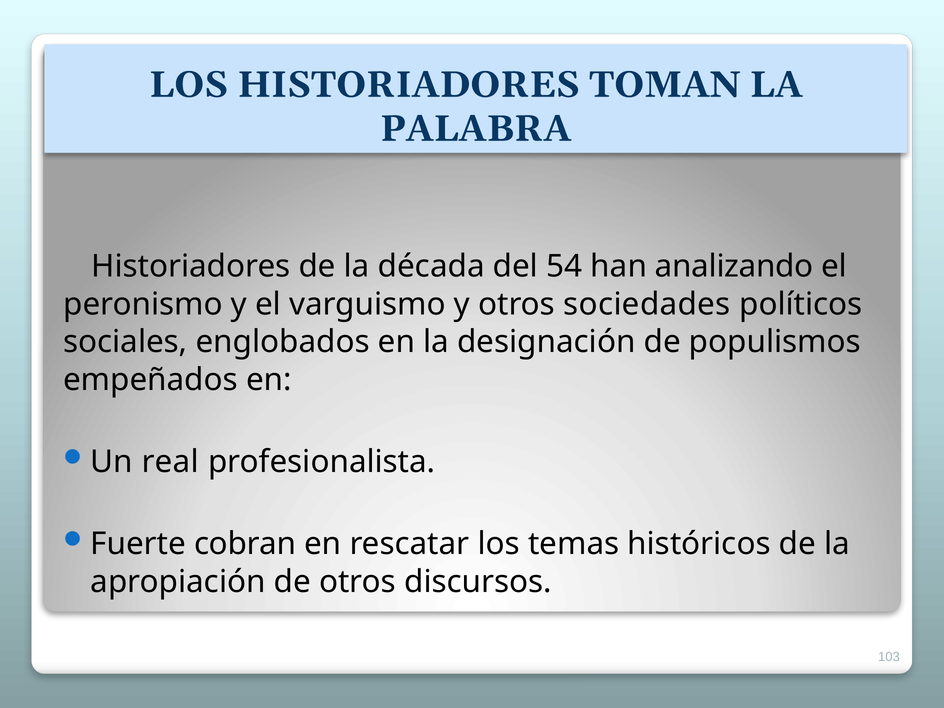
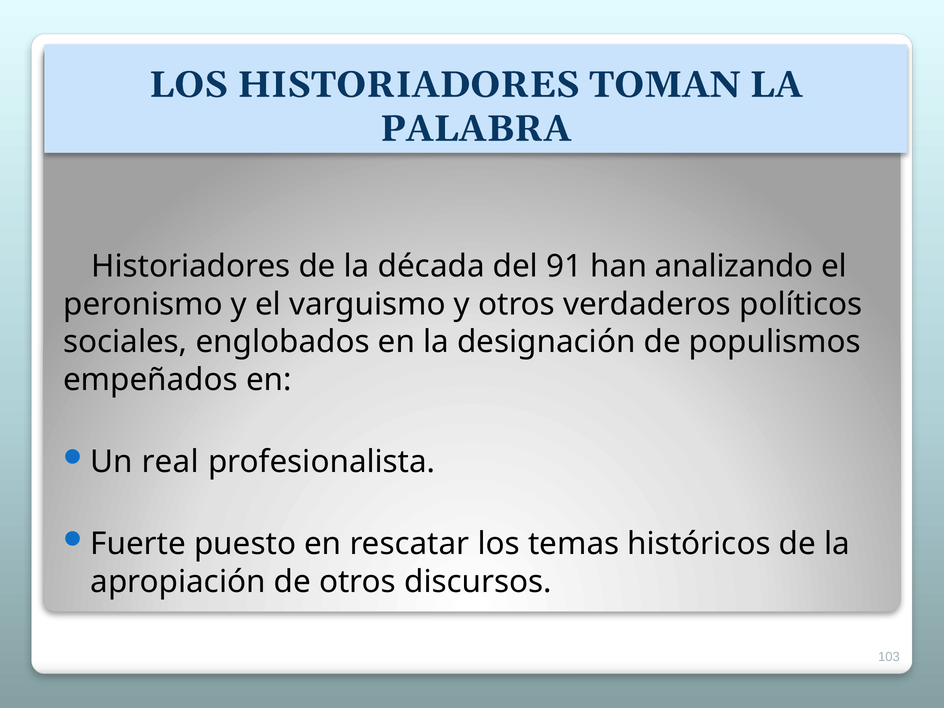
54: 54 -> 91 (564, 267)
sociedades: sociedades -> verdaderos (647, 304)
cobran: cobran -> puesto (245, 544)
